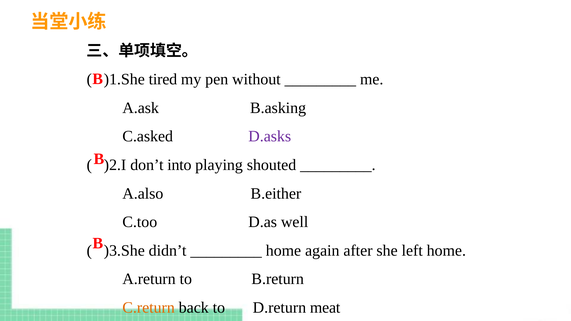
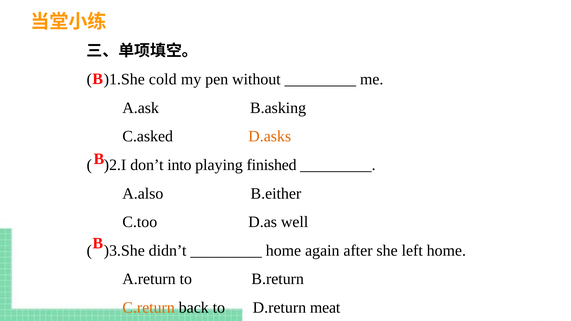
tired: tired -> cold (163, 79)
D.asks colour: purple -> orange (270, 136)
shouted: shouted -> finished (272, 165)
